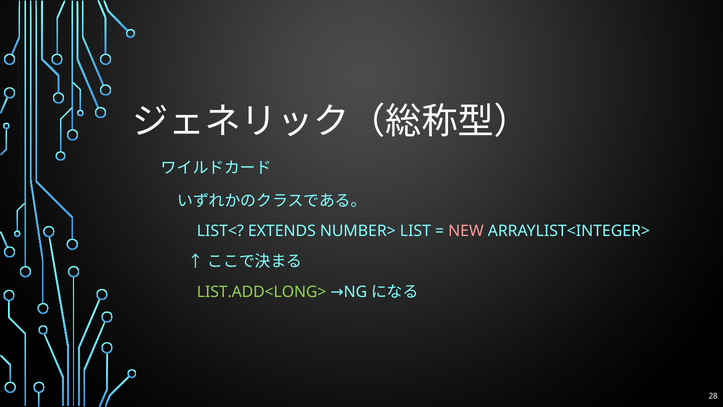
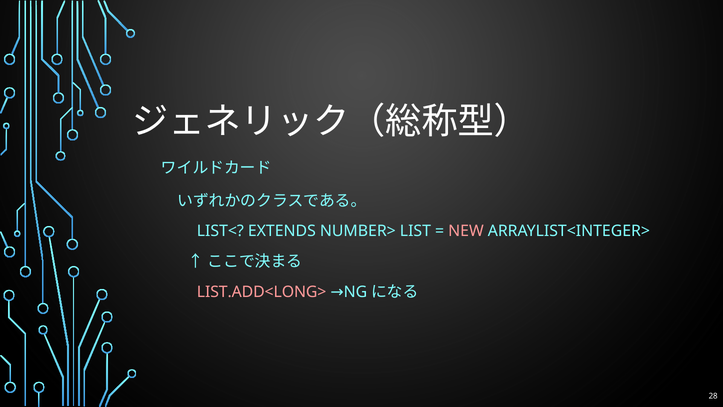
LIST.ADD<LONG> colour: light green -> pink (262, 292)
